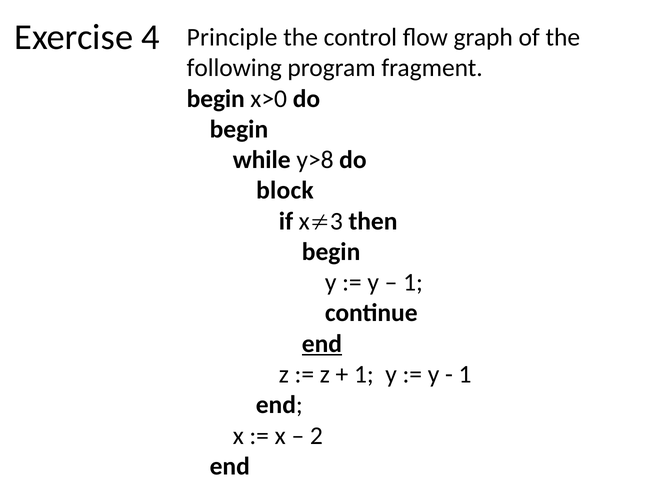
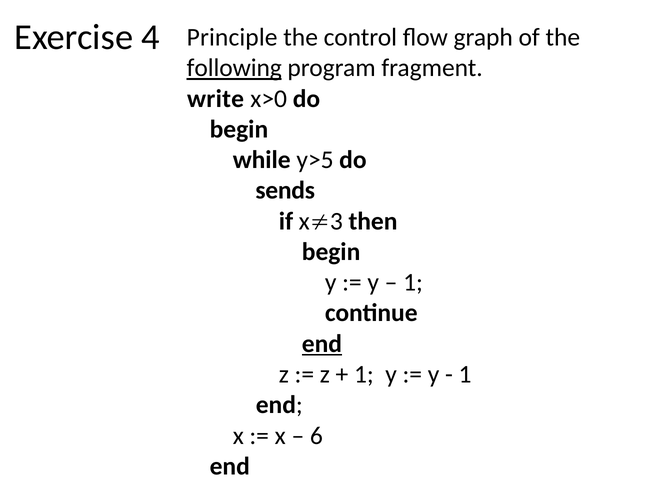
following underline: none -> present (234, 68)
begin: begin -> write (216, 99)
y>8: y>8 -> y>5 (315, 160)
block: block -> sends (285, 191)
2: 2 -> 6 (316, 436)
